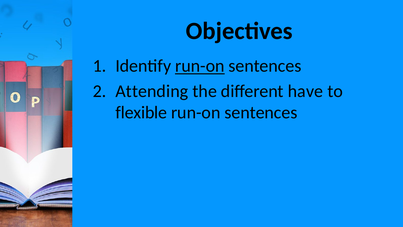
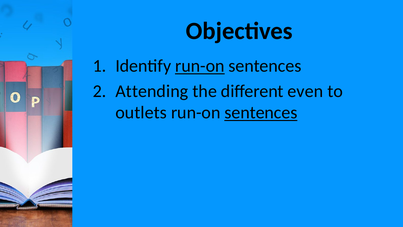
have: have -> even (305, 91)
flexible: flexible -> outlets (141, 113)
sentences underline: none -> present (261, 113)
